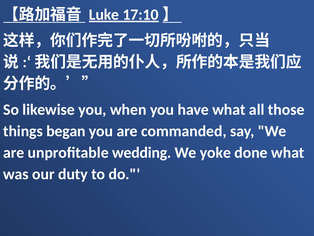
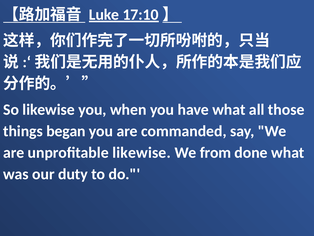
unprofitable wedding: wedding -> likewise (142, 152)
yoke: yoke -> from (215, 152)
